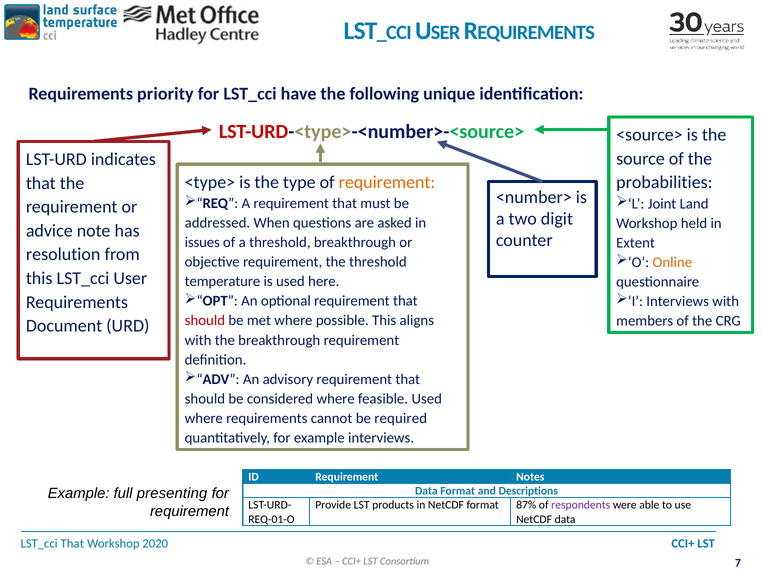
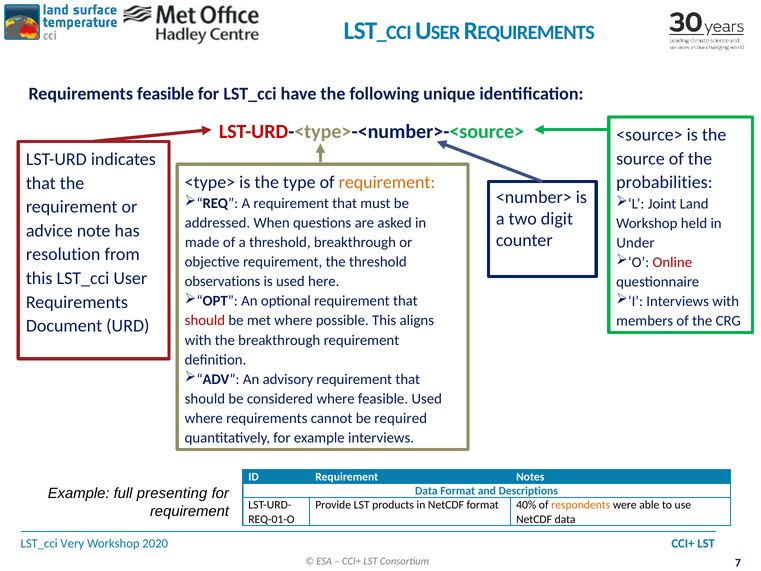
Requirements priority: priority -> feasible (166, 94)
issues: issues -> made (202, 242)
Extent: Extent -> Under (635, 243)
Online colour: orange -> red (672, 262)
temperature: temperature -> observations (223, 281)
87%: 87% -> 40% (526, 505)
respondents colour: purple -> orange (581, 505)
LST_cci That: That -> Very (72, 543)
